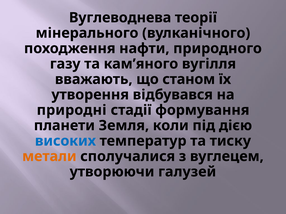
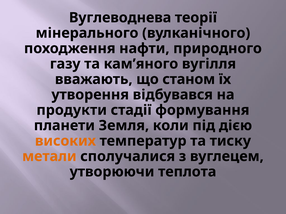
природні: природні -> продукти (72, 110)
високих colour: blue -> orange (65, 141)
галузей: галузей -> теплота (187, 172)
